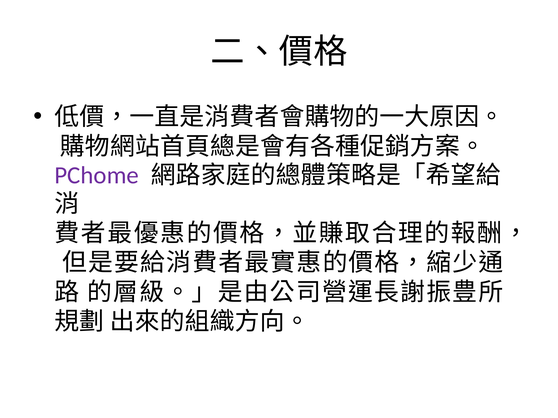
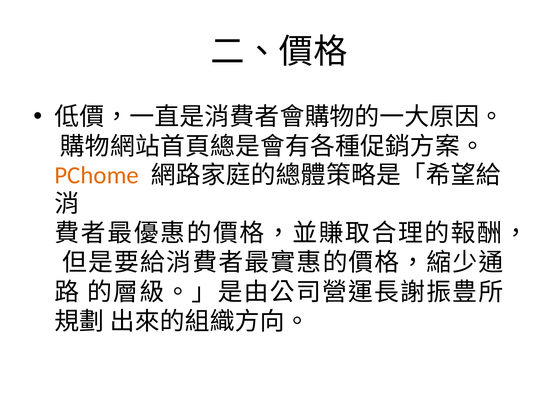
PChome colour: purple -> orange (97, 176)
